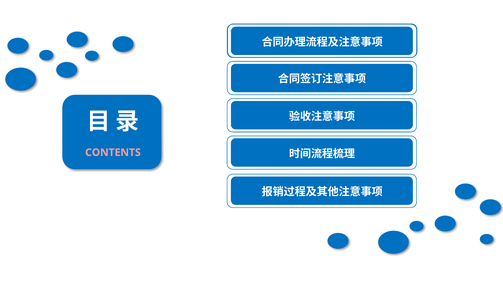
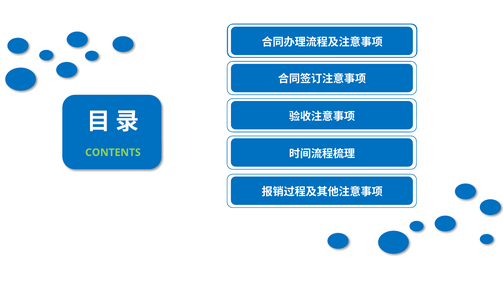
CONTENTS colour: pink -> light green (113, 152)
